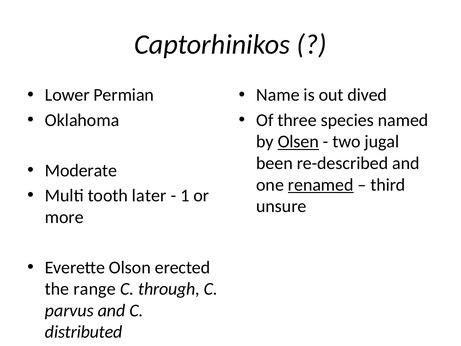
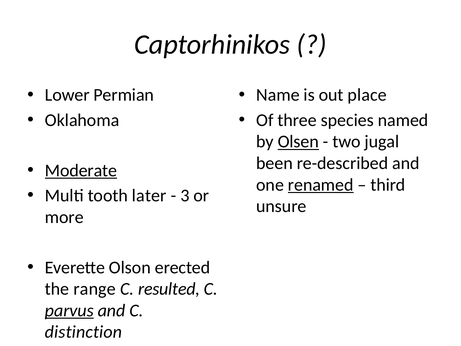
dived: dived -> place (367, 95)
Moderate underline: none -> present (81, 170)
1: 1 -> 3 (185, 195)
through: through -> resulted (169, 289)
parvus underline: none -> present (69, 310)
distributed: distributed -> distinction (84, 332)
